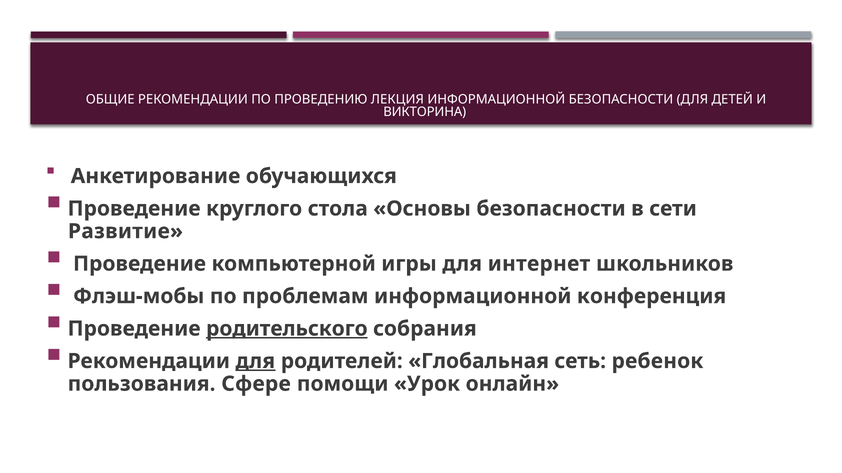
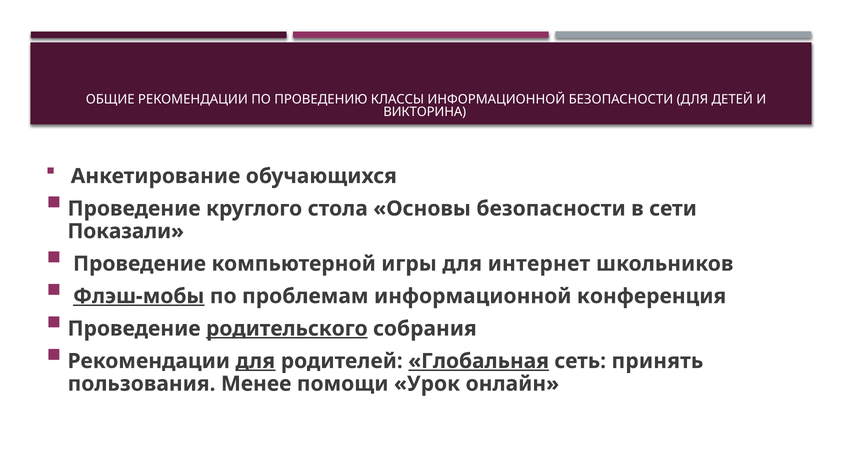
ЛЕКЦИЯ: ЛЕКЦИЯ -> КЛАССЫ (397, 99)
Развитие: Развитие -> Показали (126, 232)
Флэш-мобы underline: none -> present (139, 297)
Глобальная underline: none -> present (479, 362)
ребенок: ребенок -> принять (657, 362)
Сфере: Сфере -> Менее (256, 384)
